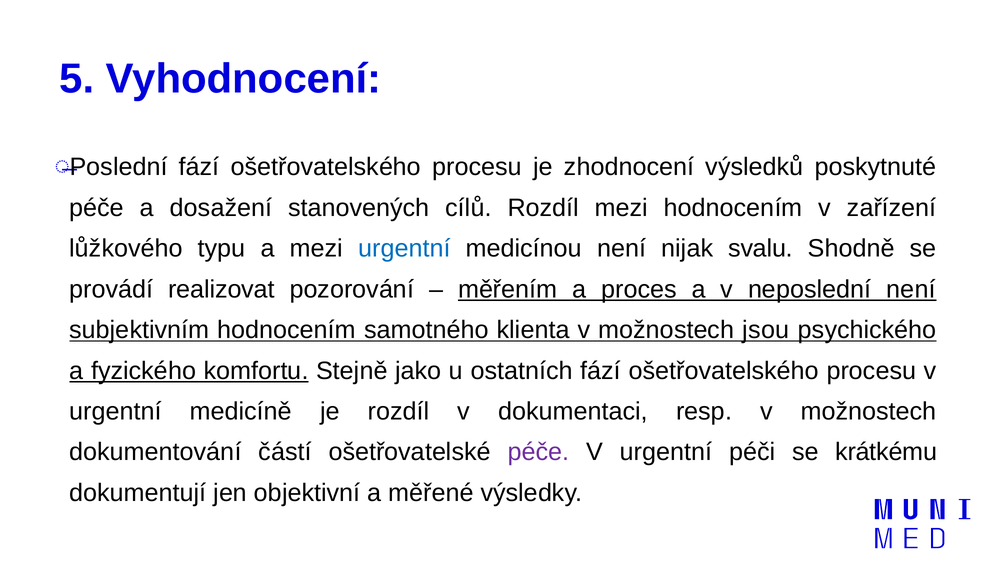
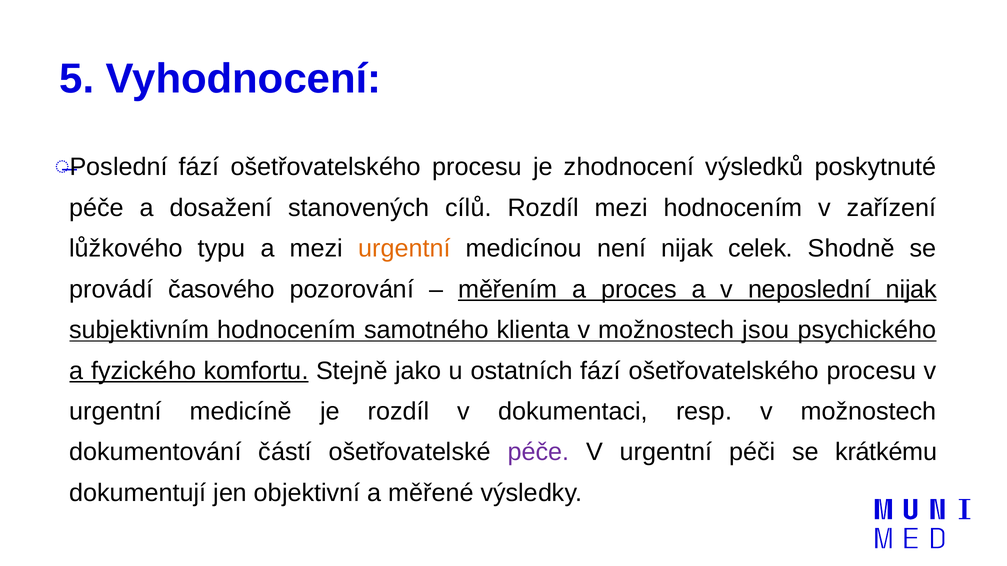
urgentní colour: blue -> orange (404, 249)
svalu: svalu -> celek (761, 249)
realizovat: realizovat -> časového (221, 289)
neposlední není: není -> nijak (911, 289)
